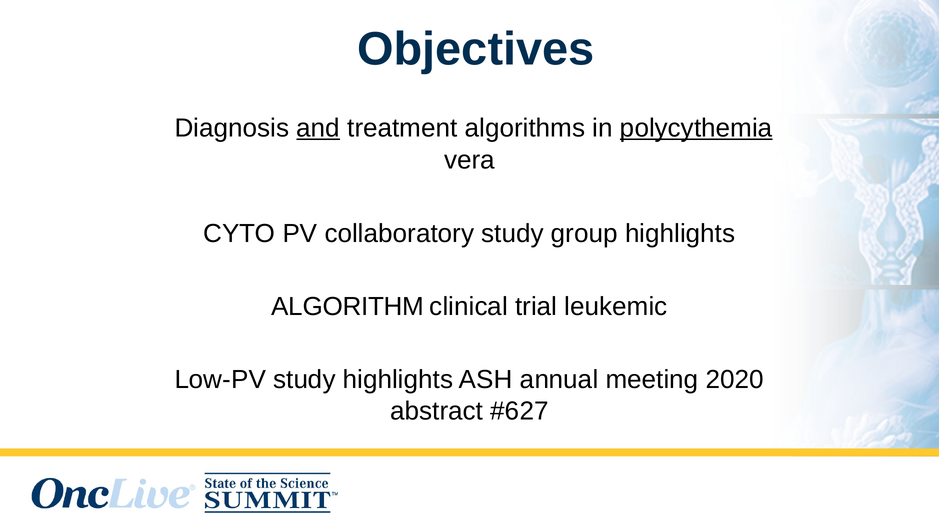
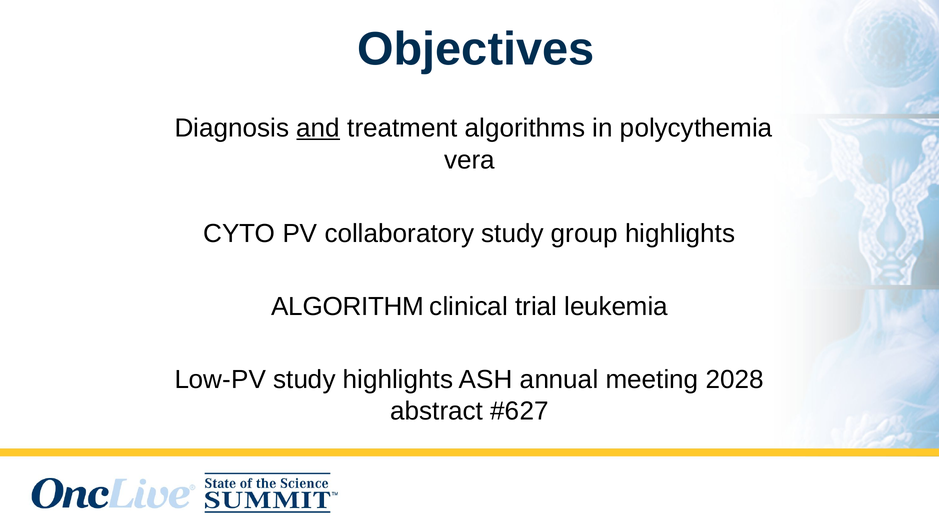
polycythemia underline: present -> none (696, 128)
leukemic: leukemic -> leukemia (616, 306)
2020: 2020 -> 2028 (735, 379)
